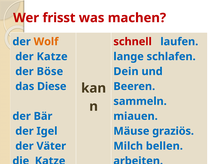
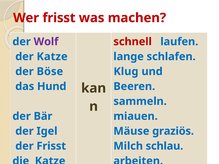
Wolf colour: orange -> purple (46, 42)
Dein: Dein -> Klug (126, 72)
Diese: Diese -> Hund (52, 87)
der Väter: Väter -> Frisst (51, 146)
Milch bellen: bellen -> schlau (164, 146)
